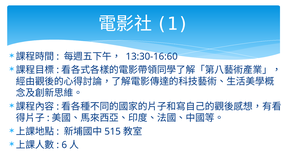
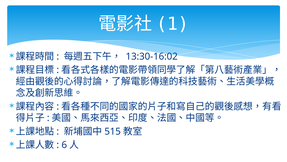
13:30-16:60: 13:30-16:60 -> 13:30-16:02 (152, 56)
